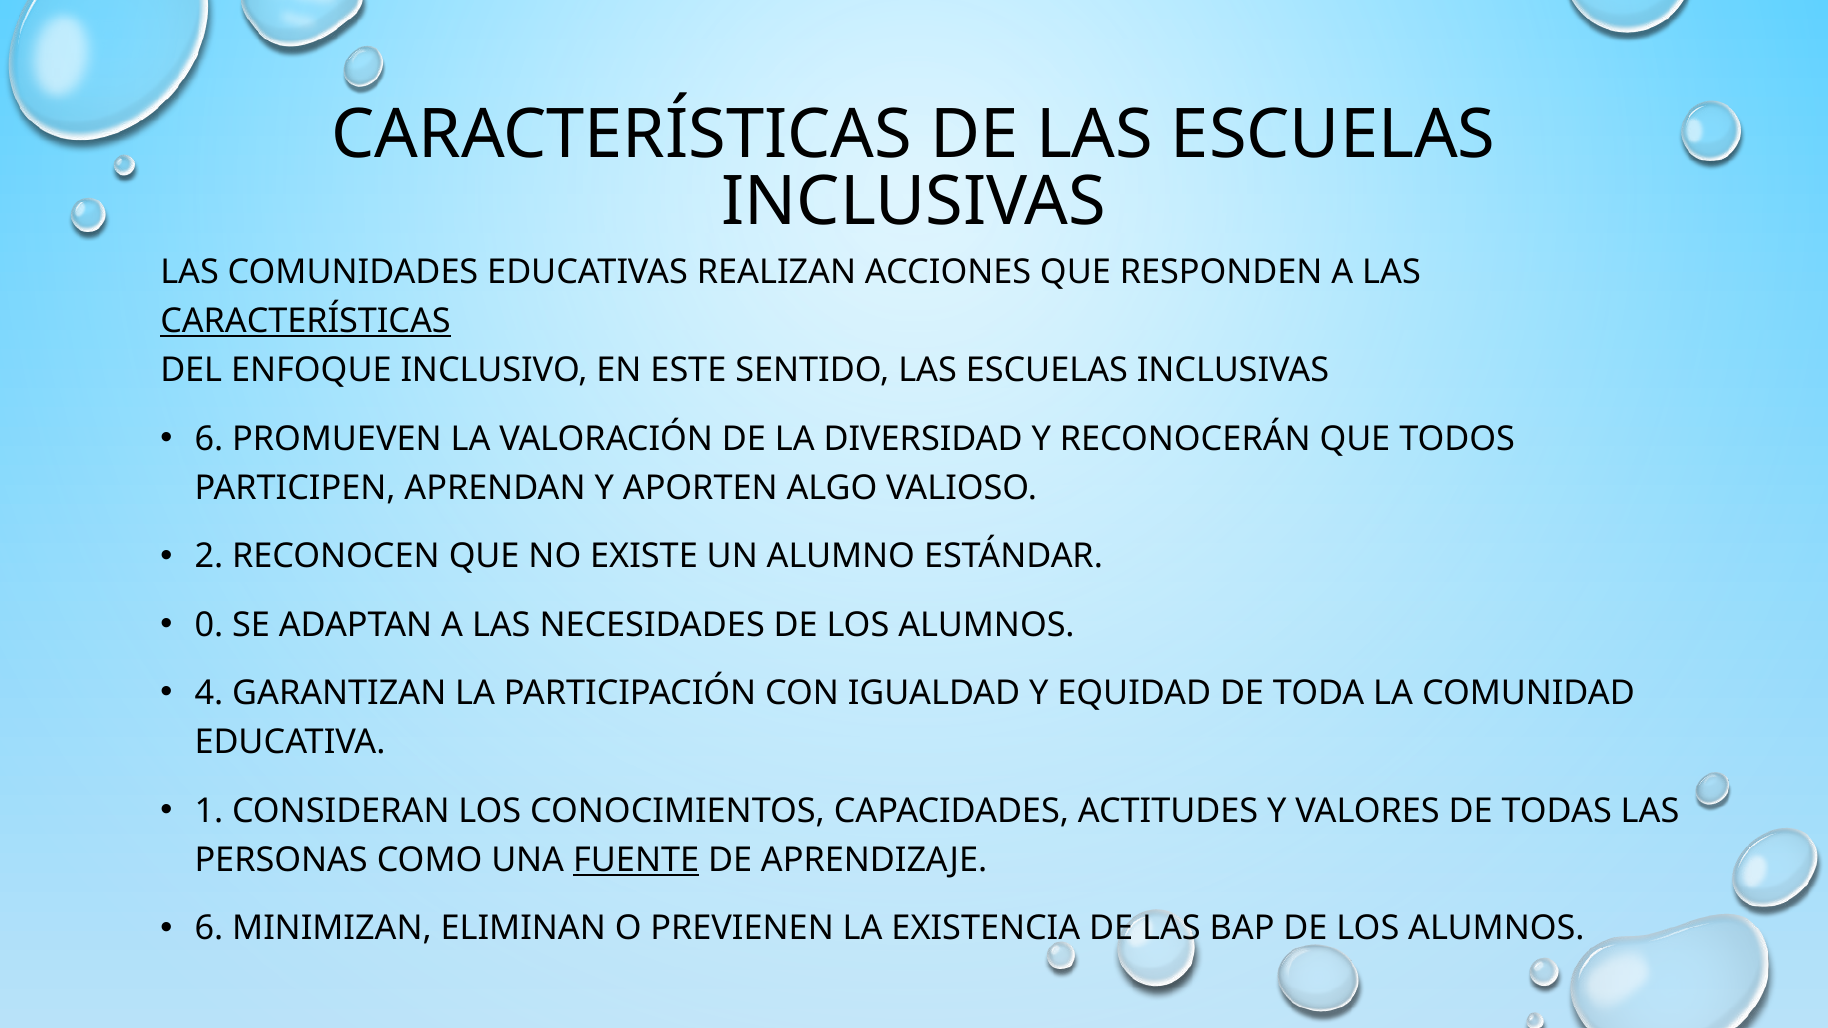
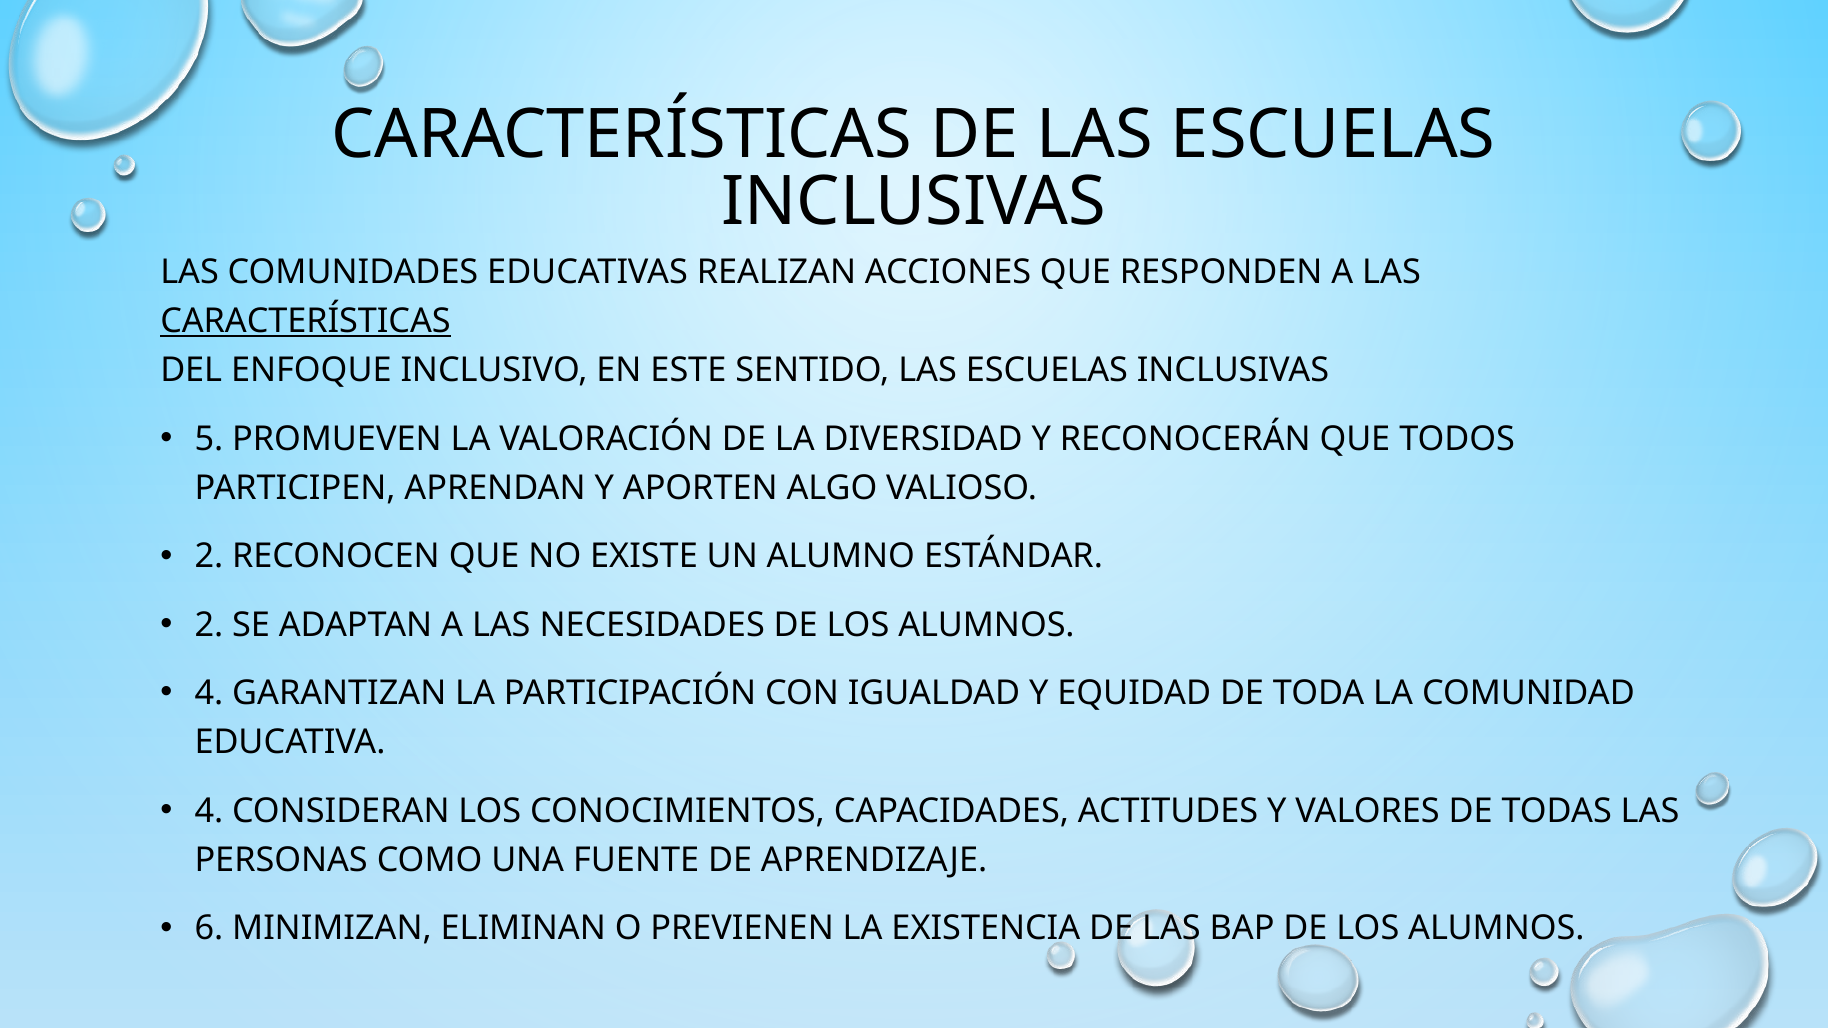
6: 6 -> 5 (209, 439)
0: 0 -> 2 (209, 625)
1: 1 -> 4 (209, 811)
FUENTE underline: present -> none (636, 861)
